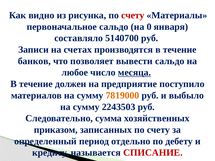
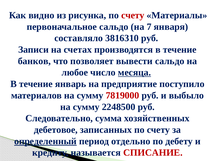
0: 0 -> 7 (149, 27)
5140700: 5140700 -> 3816310 (122, 38)
должен: должен -> январь (71, 84)
7819000 colour: orange -> red (122, 96)
2243503: 2243503 -> 2248500 (119, 107)
приказом: приказом -> дебетовое (56, 130)
определенный underline: none -> present (45, 141)
